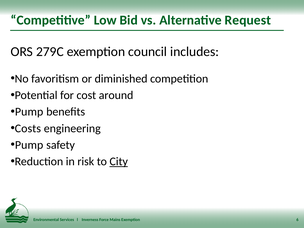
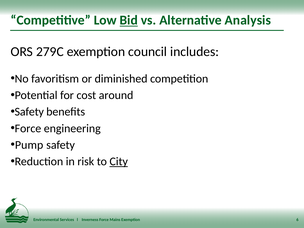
Bid underline: none -> present (129, 20)
Request: Request -> Analysis (248, 20)
Pump: Pump -> Safety (29, 112)
Costs: Costs -> Force (28, 128)
